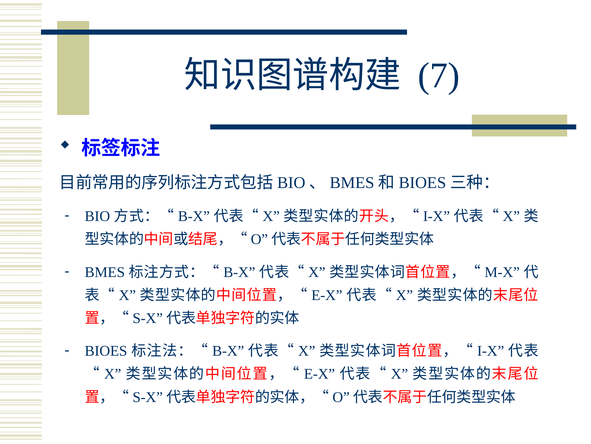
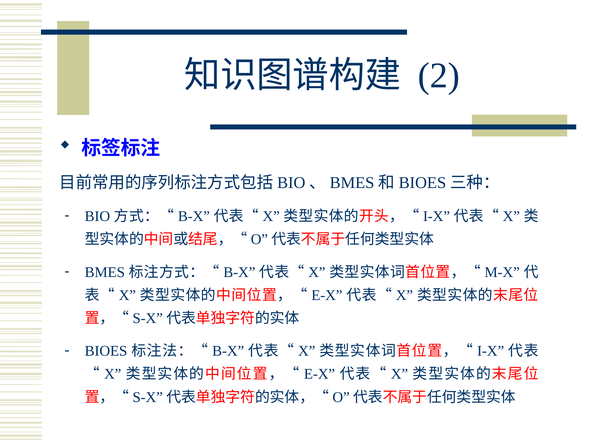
7: 7 -> 2 (439, 75)
